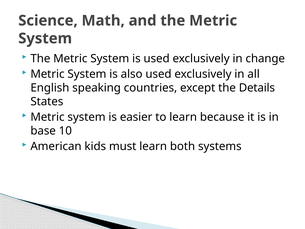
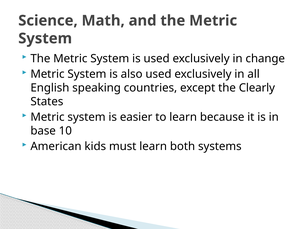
Details: Details -> Clearly (257, 88)
